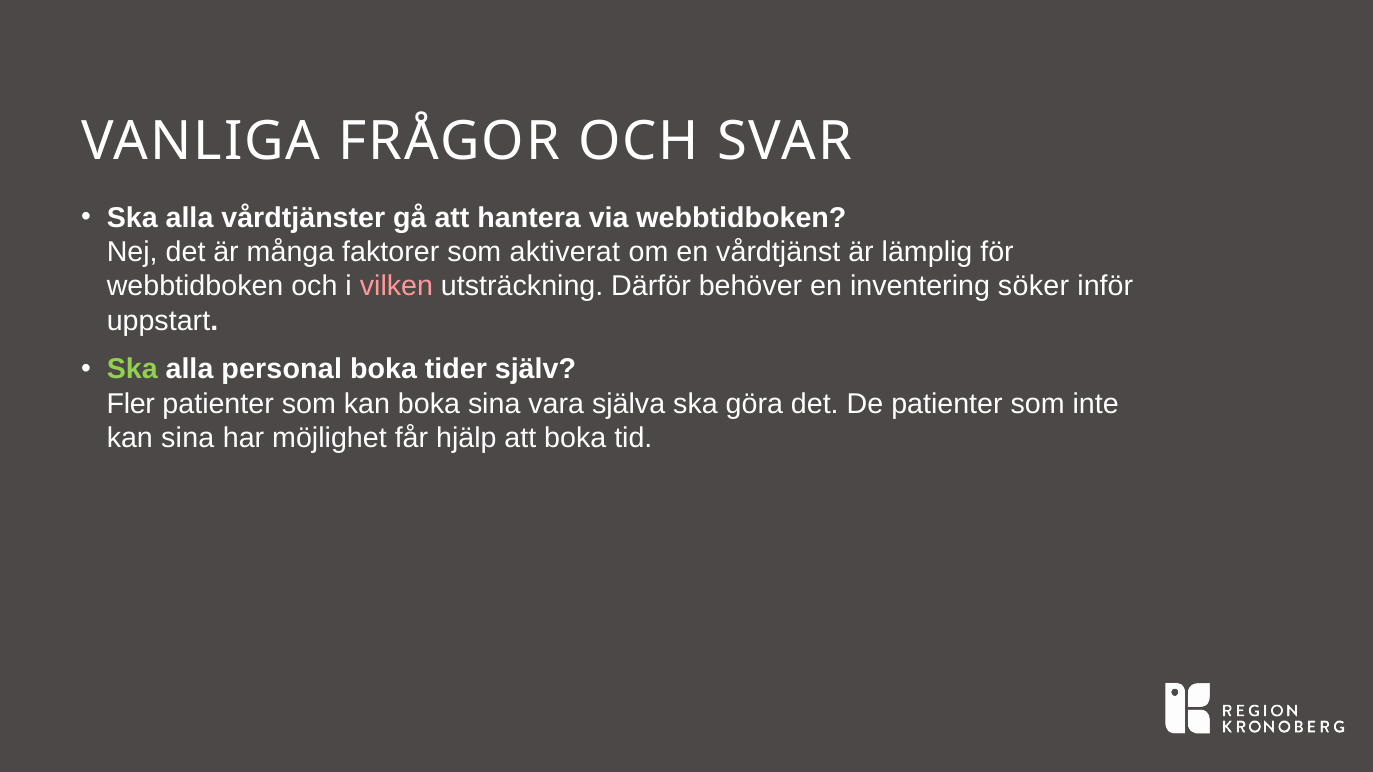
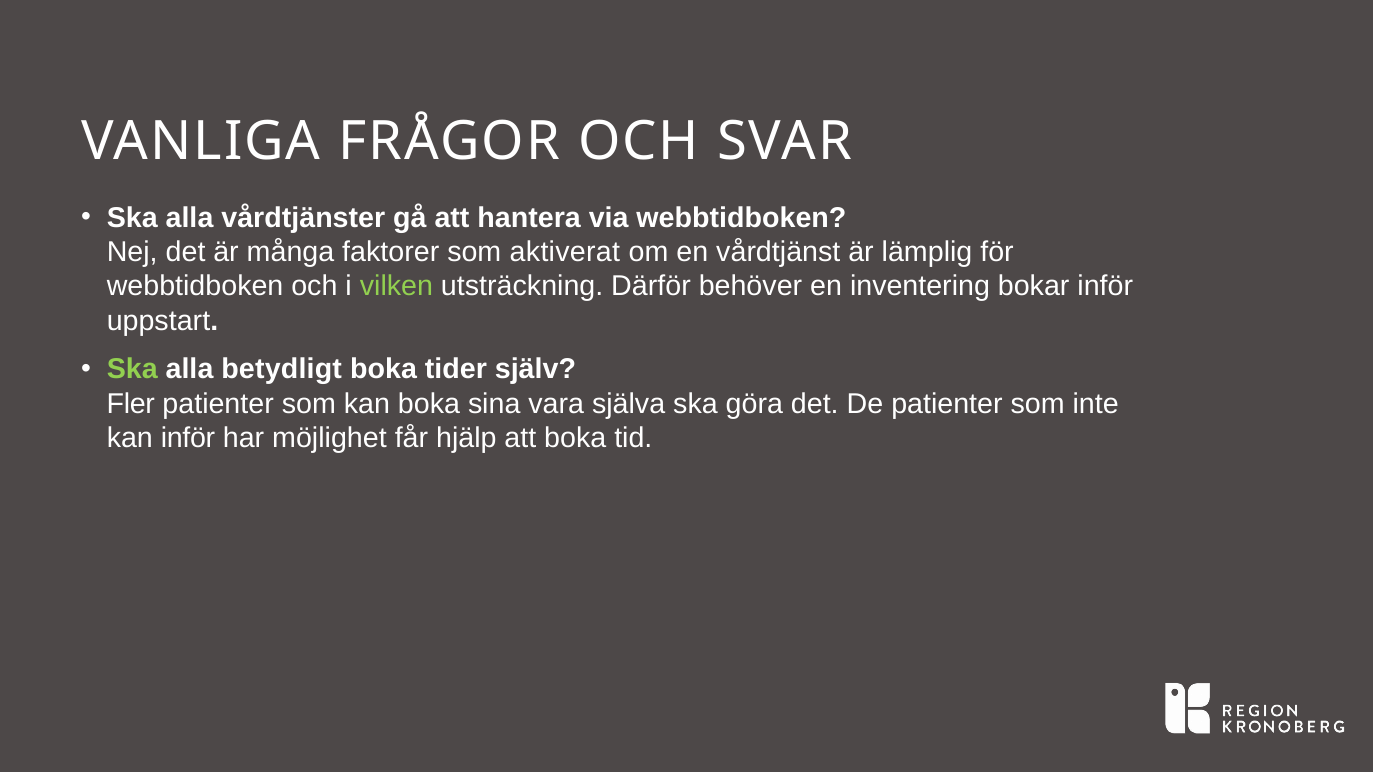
vilken colour: pink -> light green (396, 287)
söker: söker -> bokar (1034, 287)
personal: personal -> betydligt (282, 370)
kan sina: sina -> inför (188, 438)
